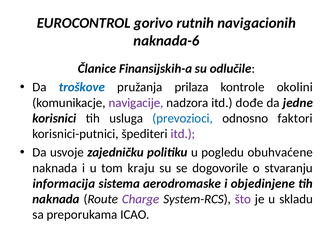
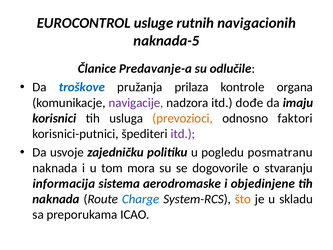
gorivo: gorivo -> usluge (154, 23)
naknada-6: naknada-6 -> naknada-5 (166, 41)
Finansijskih-a: Finansijskih-a -> Predavanje-a (156, 69)
okolini: okolini -> organa (295, 87)
jedne: jedne -> imaju (298, 103)
prevozioci colour: blue -> orange (183, 118)
obuhvaćene: obuhvaćene -> posmatranu (280, 152)
kraju: kraju -> mora (141, 168)
Charge colour: purple -> blue (141, 199)
što colour: purple -> orange (243, 199)
